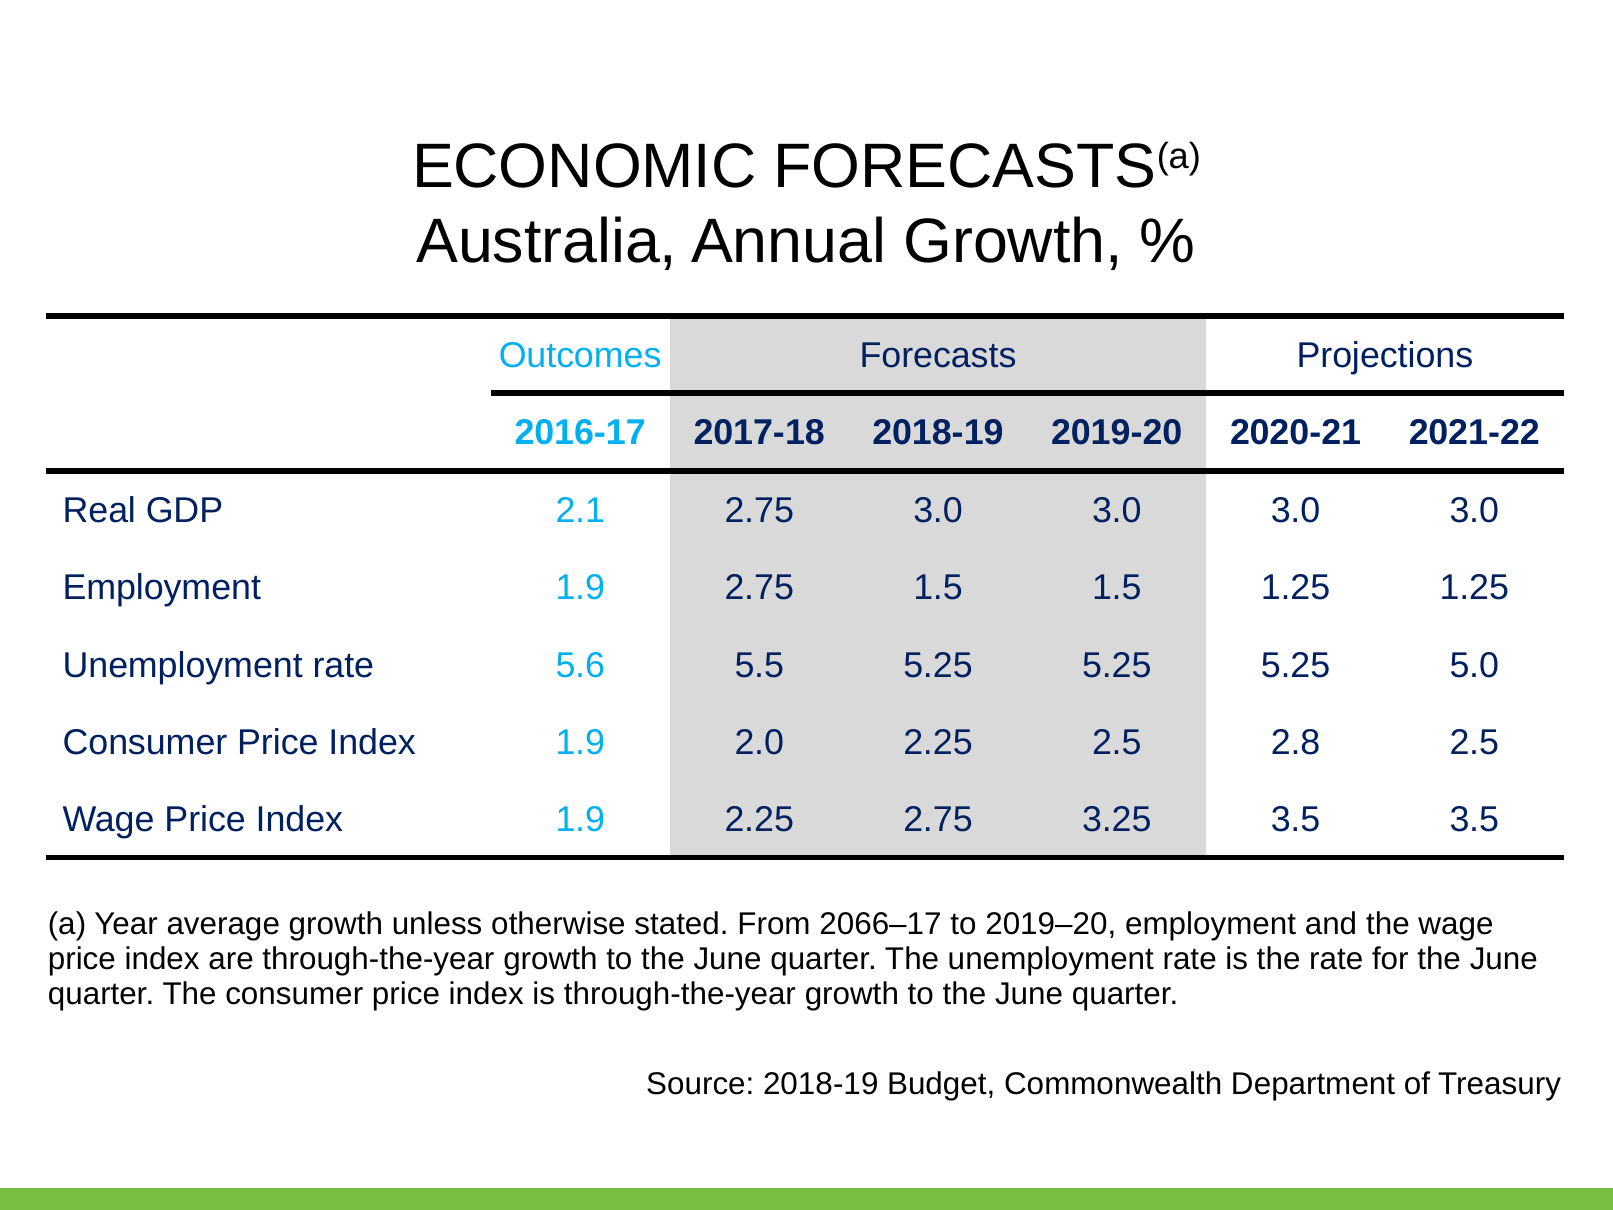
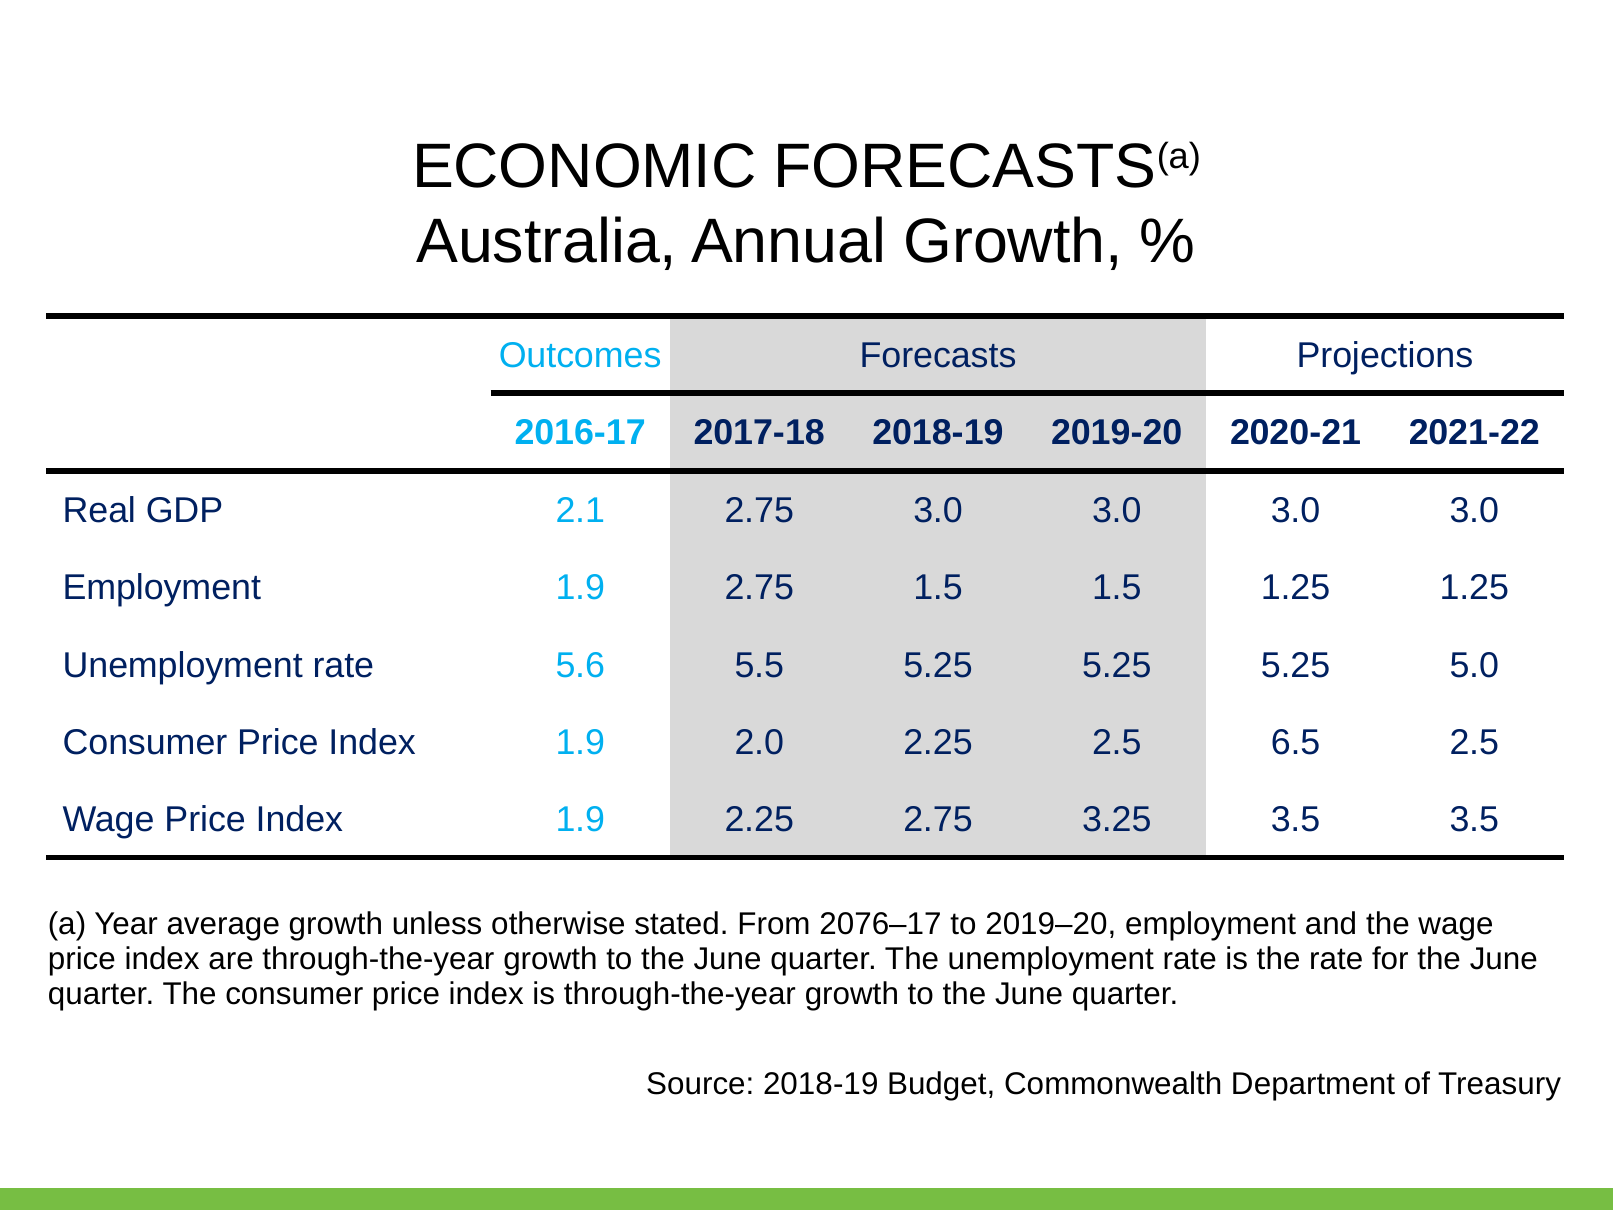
2.8: 2.8 -> 6.5 (1296, 742)
2066–17: 2066–17 -> 2076–17 (881, 923)
